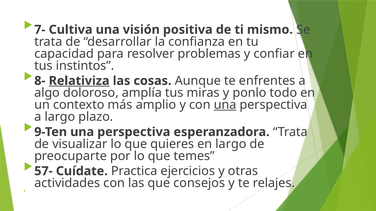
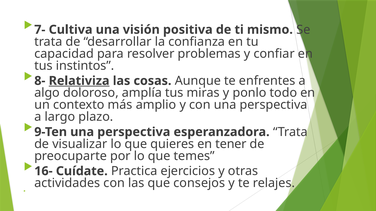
una underline: present -> none (225, 105)
en largo: largo -> tener (231, 144)
57-: 57- -> 16- (43, 171)
